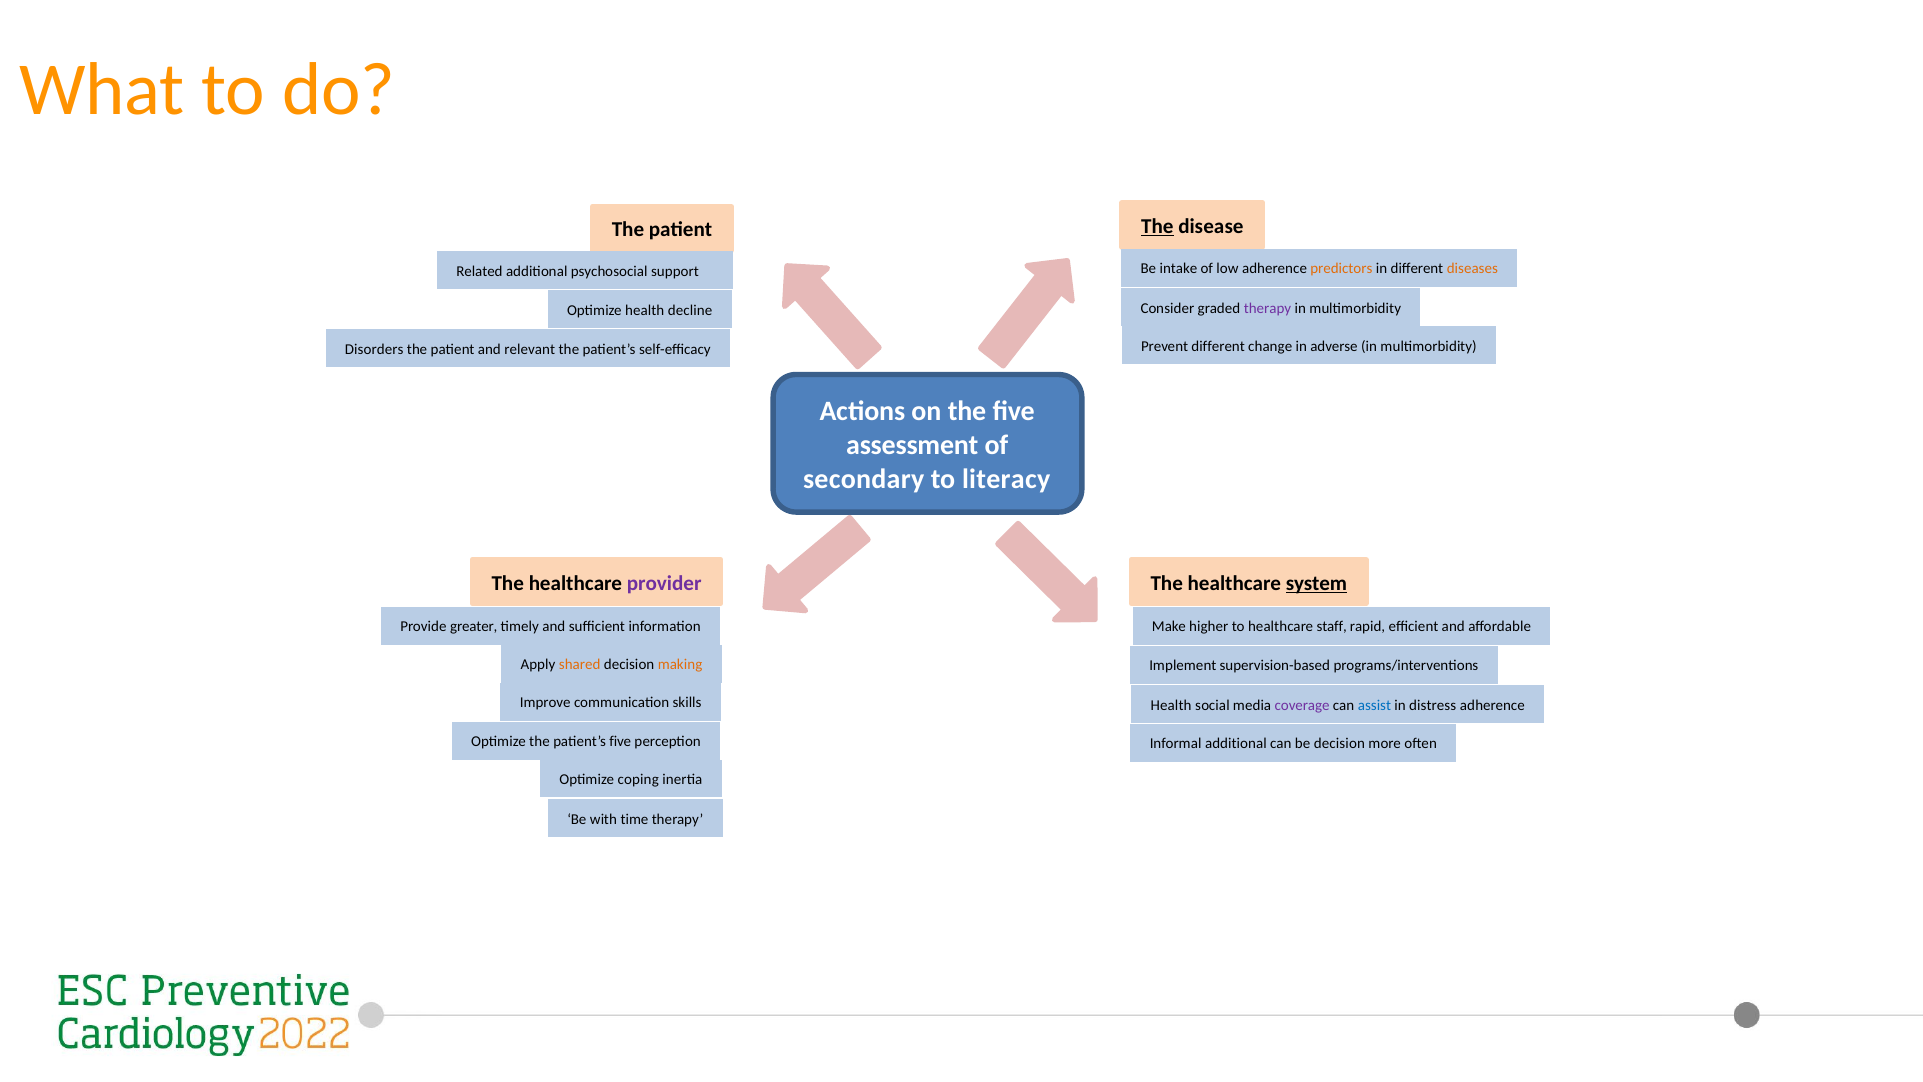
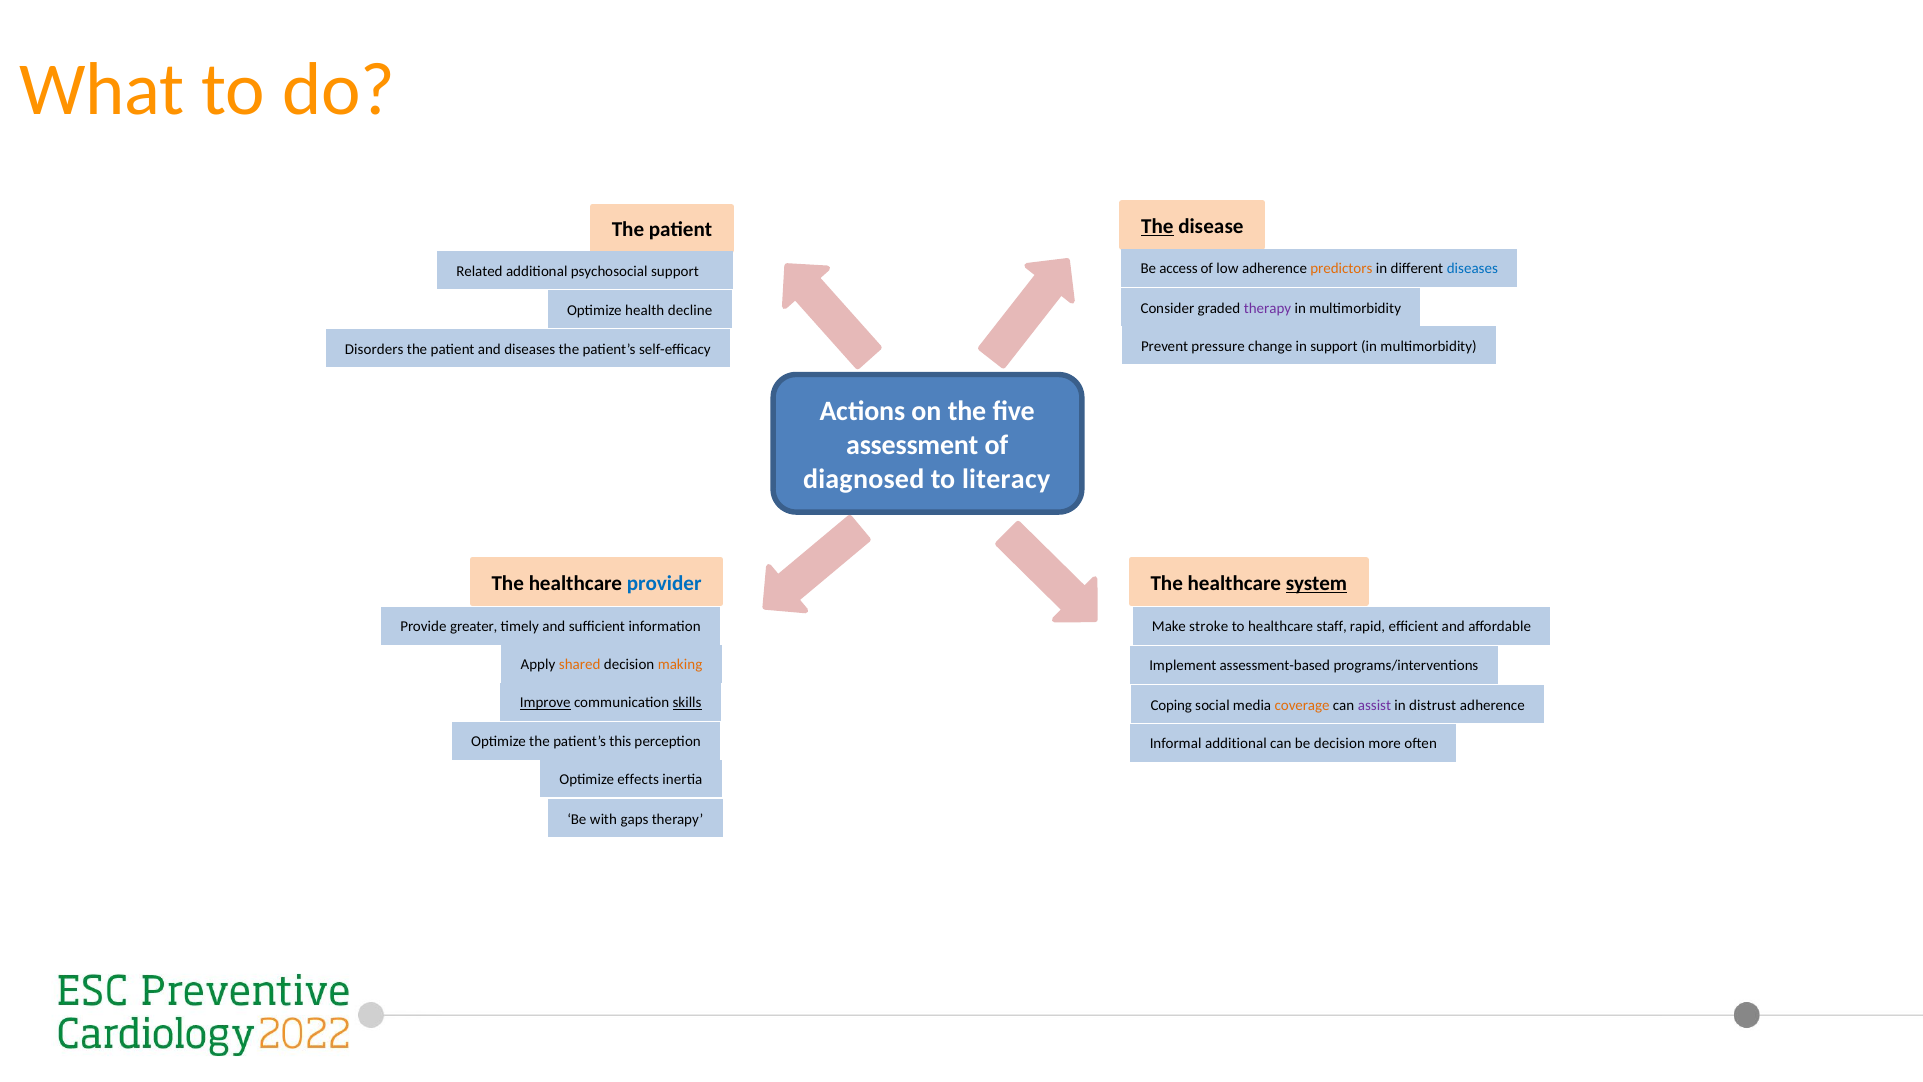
intake: intake -> access (1178, 269)
diseases colour: orange -> blue (1472, 269)
Prevent different: different -> pressure (1218, 346)
in adverse: adverse -> support (1334, 346)
and relevant: relevant -> diseases (530, 349)
secondary: secondary -> diagnosed (864, 479)
provider colour: purple -> blue (664, 583)
higher: higher -> stroke (1209, 627)
supervision-based: supervision-based -> assessment-based (1275, 666)
Improve underline: none -> present (545, 703)
skills underline: none -> present (687, 703)
Health: Health -> Coping (1171, 705)
coverage colour: purple -> orange (1302, 705)
assist colour: blue -> purple (1374, 705)
distress: distress -> distrust (1433, 705)
patient’s five: five -> this (620, 741)
coping: coping -> effects (638, 779)
time: time -> gaps (635, 819)
